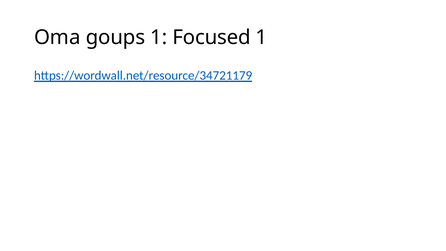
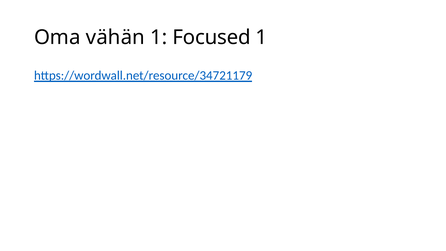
goups: goups -> vähän (115, 37)
